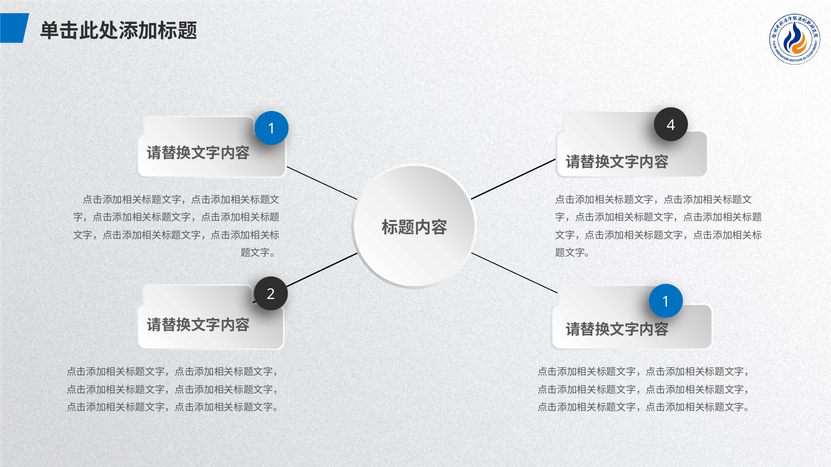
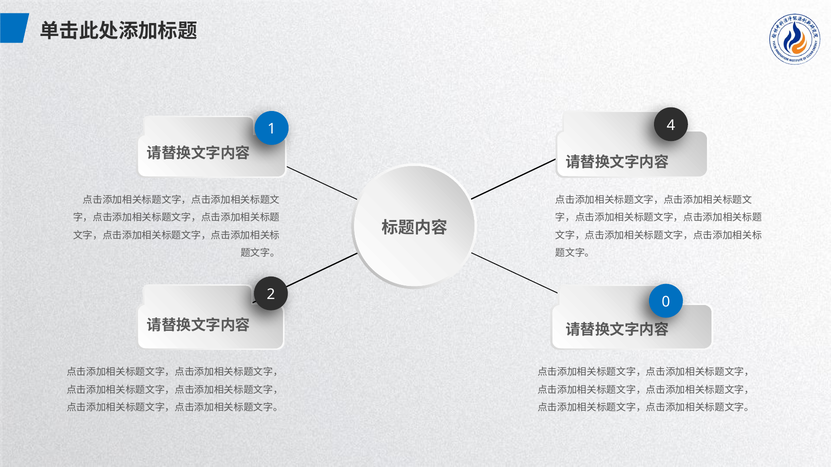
2 1: 1 -> 0 (666, 302)
